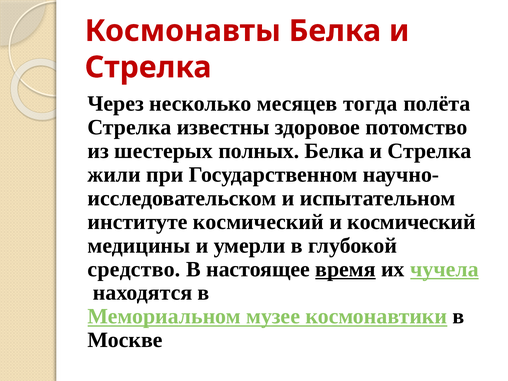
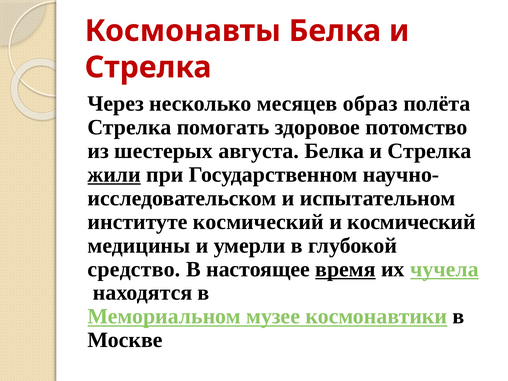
тогда: тогда -> образ (370, 104)
известны: известны -> помогать (223, 127)
полных: полных -> августа (259, 151)
жили underline: none -> present (114, 175)
